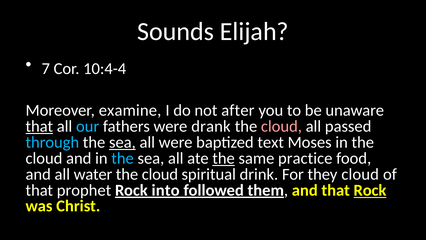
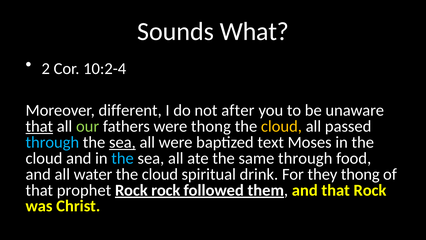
Elijah: Elijah -> What (254, 31)
7: 7 -> 2 (46, 68)
10:4-4: 10:4-4 -> 10:2-4 (105, 68)
examine: examine -> different (130, 110)
our colour: light blue -> light green (88, 126)
were drank: drank -> thong (211, 126)
cloud colour: pink -> yellow (281, 126)
the underline: present -> none (224, 158)
same practice: practice -> through (305, 158)
they cloud: cloud -> thong (360, 174)
Rock into: into -> rock (166, 190)
Rock underline: present -> none (370, 190)
